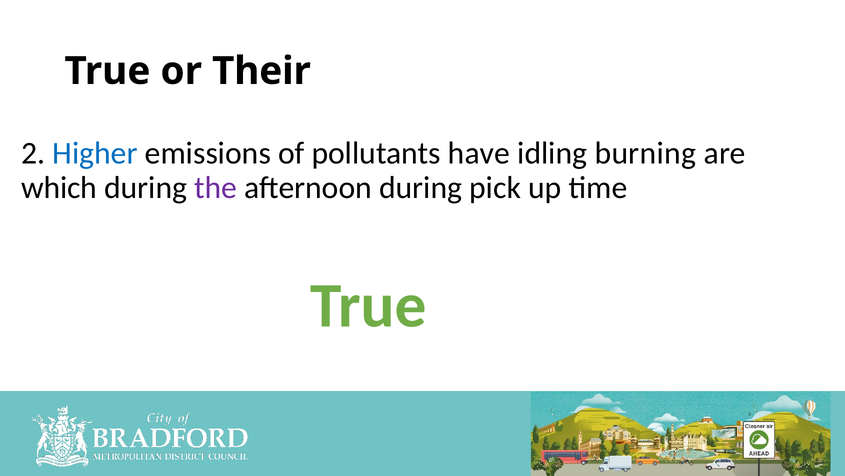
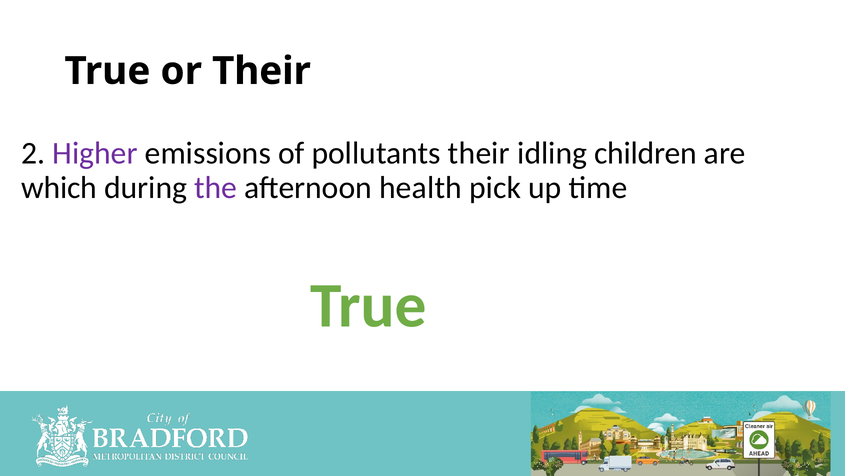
Higher colour: blue -> purple (95, 153)
pollutants have: have -> their (479, 153)
burning: burning -> children (646, 153)
afternoon during: during -> health (421, 187)
